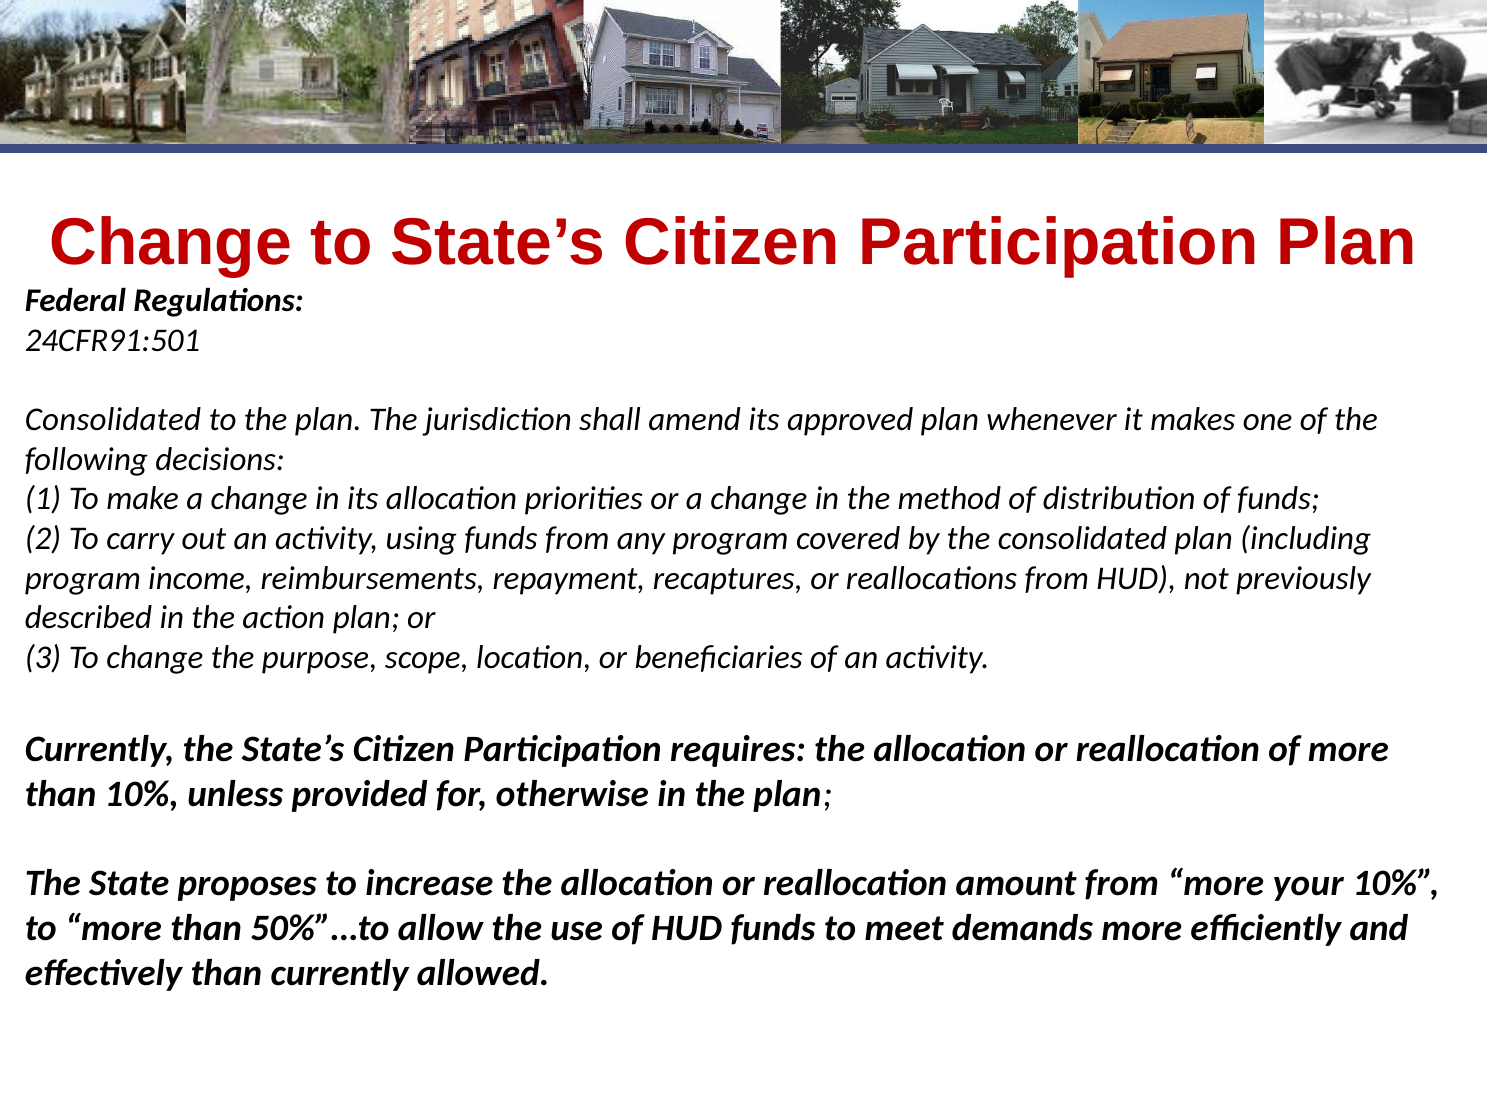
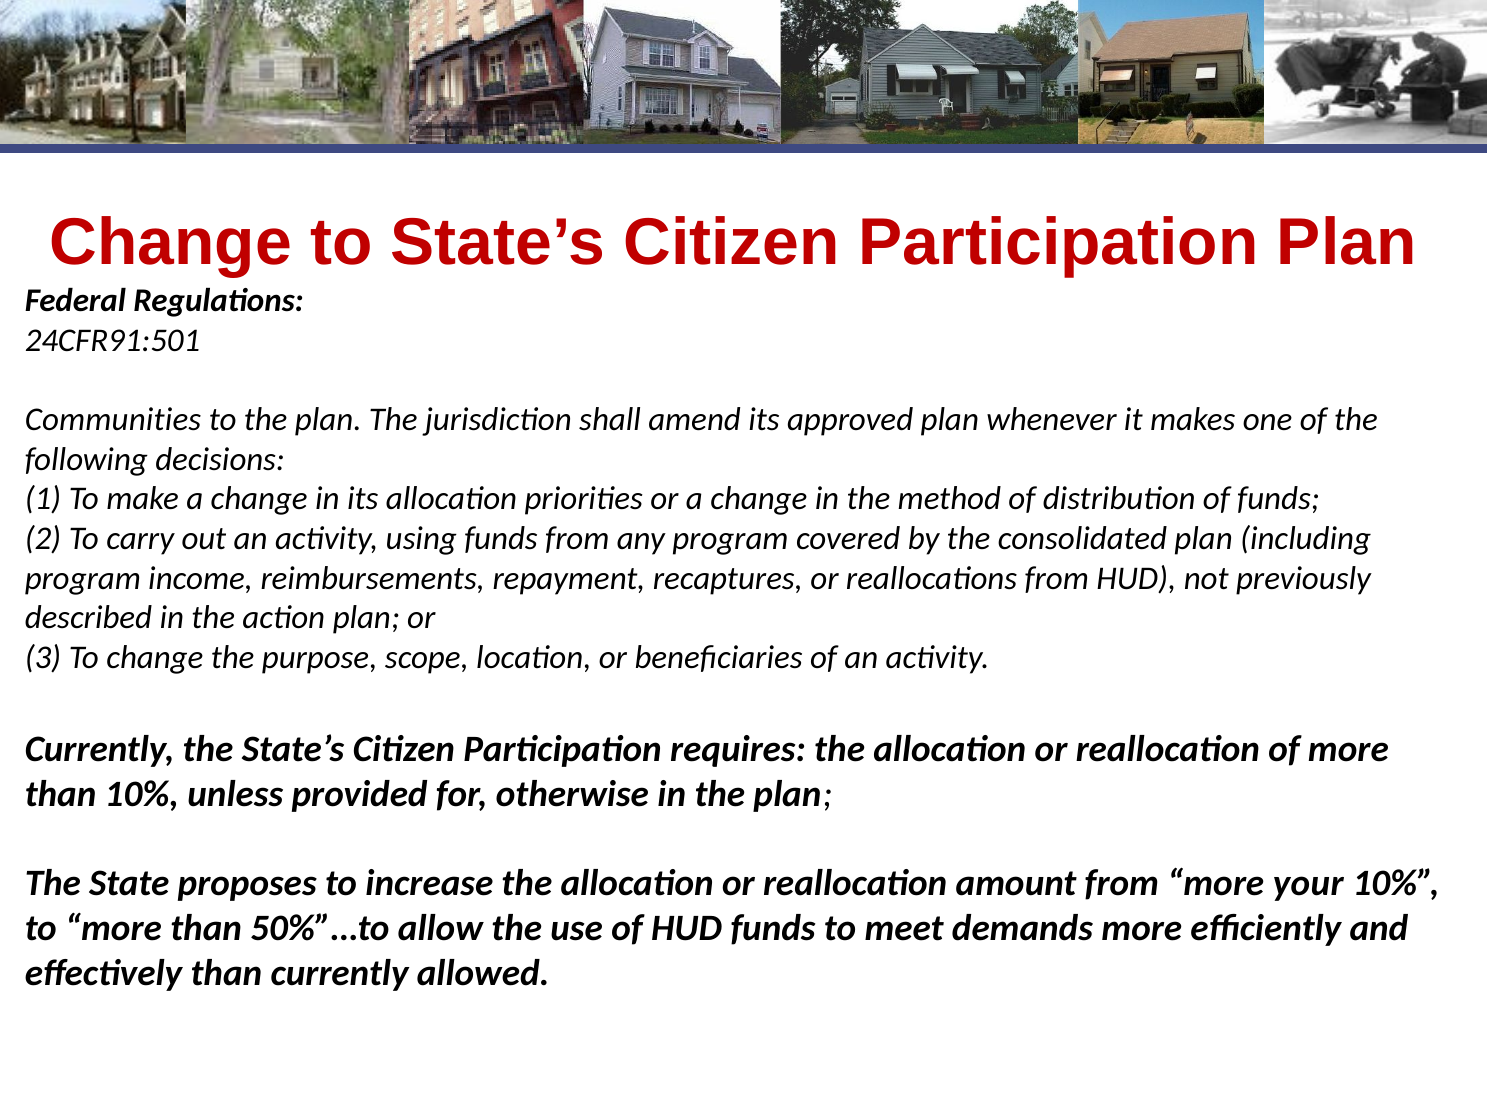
Consolidated: Consolidated -> Communities (113, 419)
